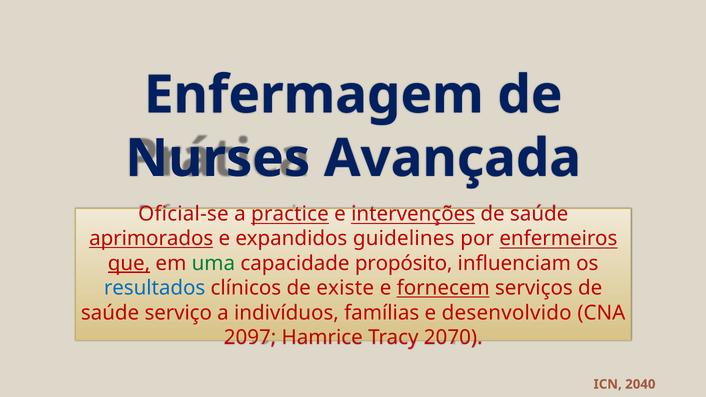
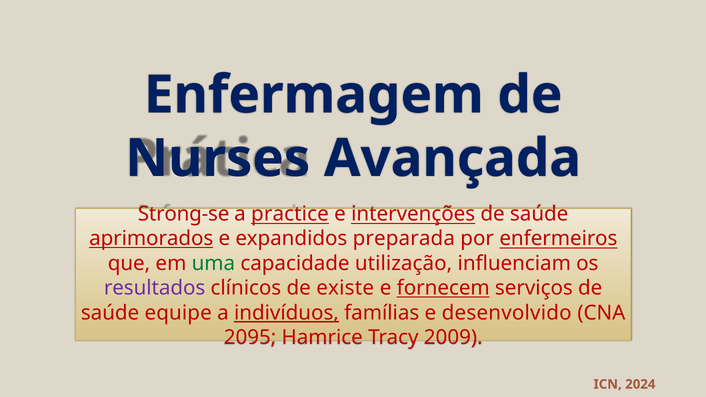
Oficial-se: Oficial-se -> Strong-se (184, 214)
guidelines: guidelines -> preparada (404, 239)
que underline: present -> none (129, 263)
propósito: propósito -> utilização (404, 263)
resultados colour: blue -> purple (155, 288)
serviço: serviço -> equipe (178, 313)
indivíduos underline: none -> present (286, 313)
2097: 2097 -> 2095 (250, 338)
2070: 2070 -> 2009 (453, 338)
2040: 2040 -> 2024 (640, 384)
